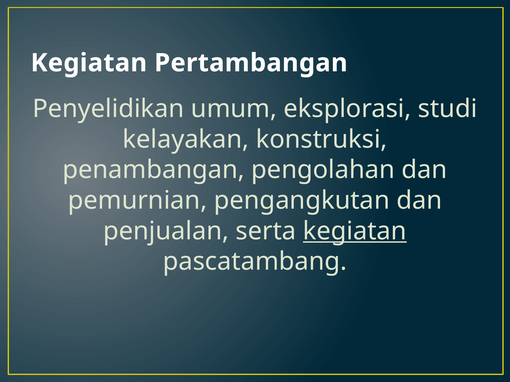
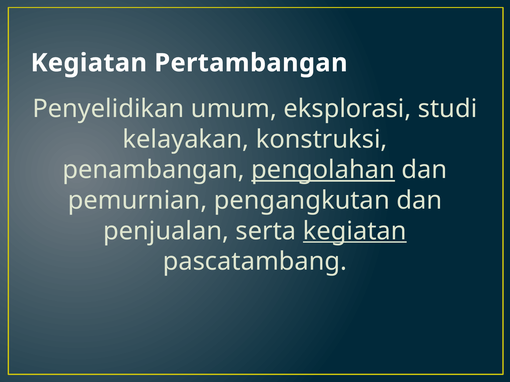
pengolahan underline: none -> present (323, 170)
